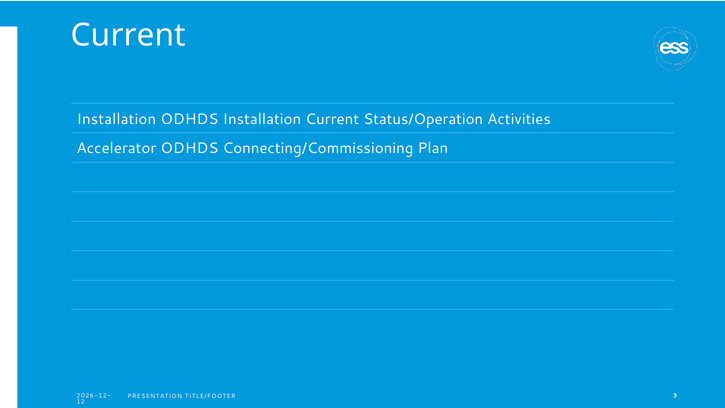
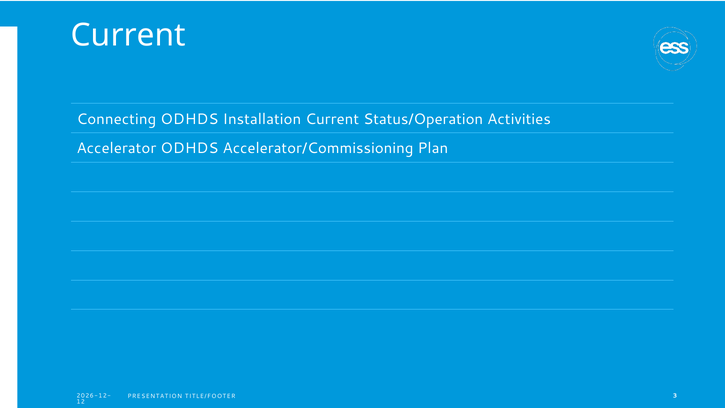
Installation: Installation -> Connecting (116, 119)
Connecting/Commissioning: Connecting/Commissioning -> Accelerator/Commissioning (318, 148)
